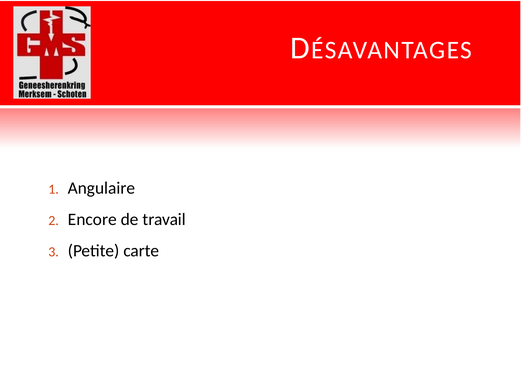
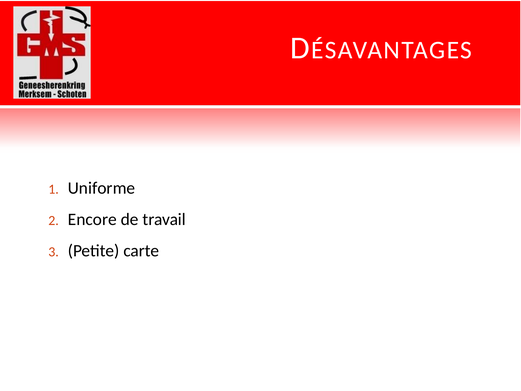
Angulaire: Angulaire -> Uniforme (102, 188)
